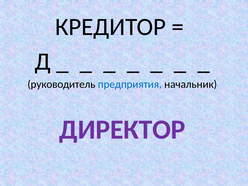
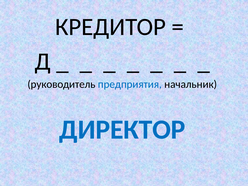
ДИРЕКТОР colour: purple -> blue (122, 130)
